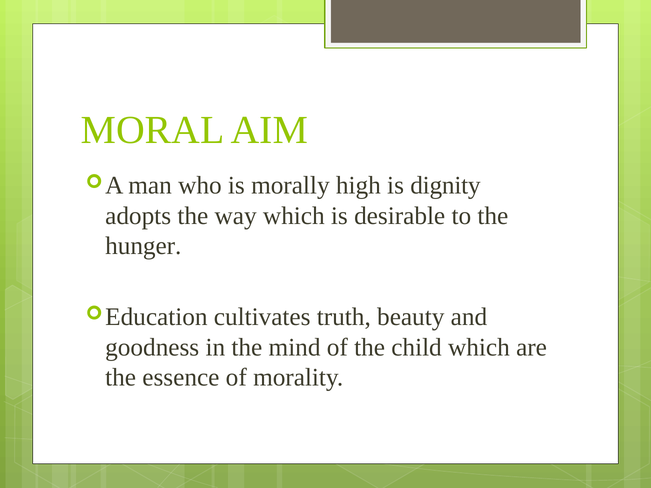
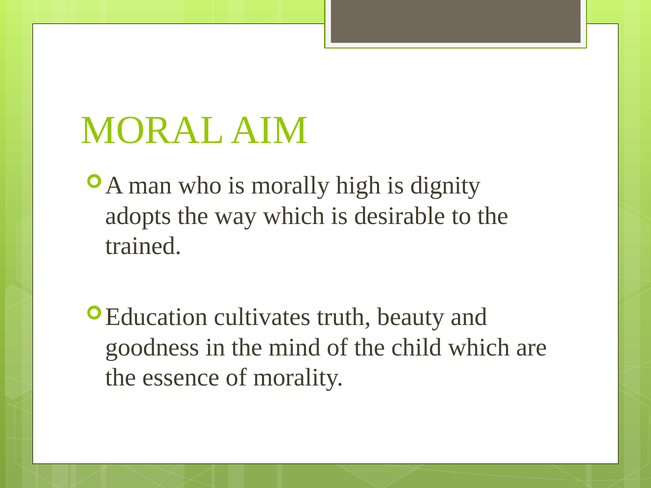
hunger: hunger -> trained (143, 246)
